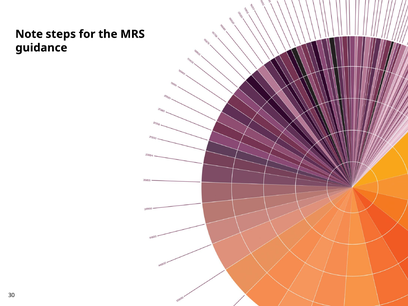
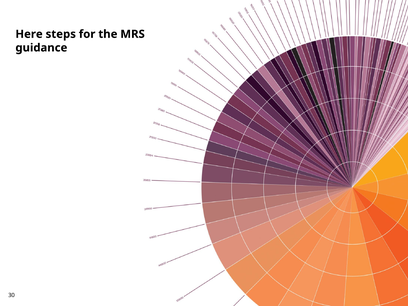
Note: Note -> Here (29, 34)
